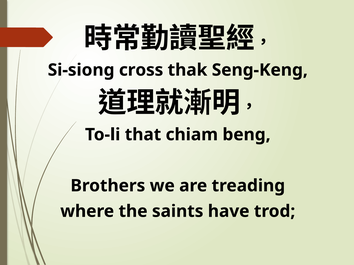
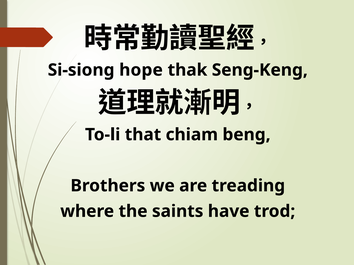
cross: cross -> hope (141, 70)
